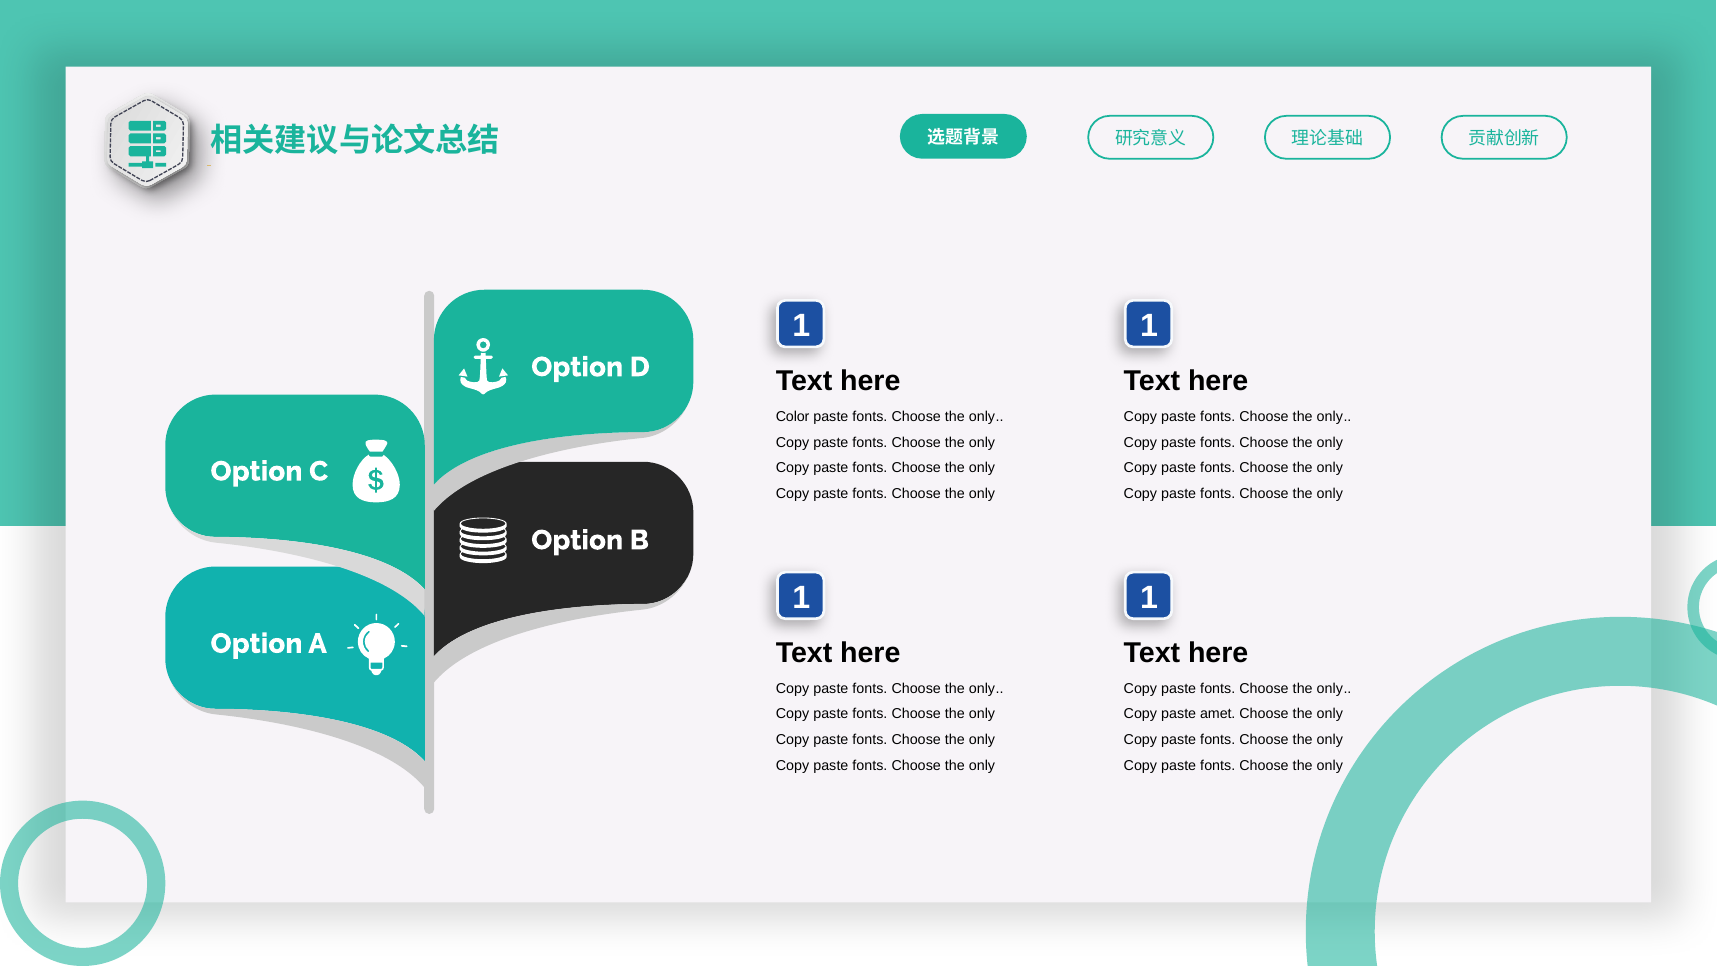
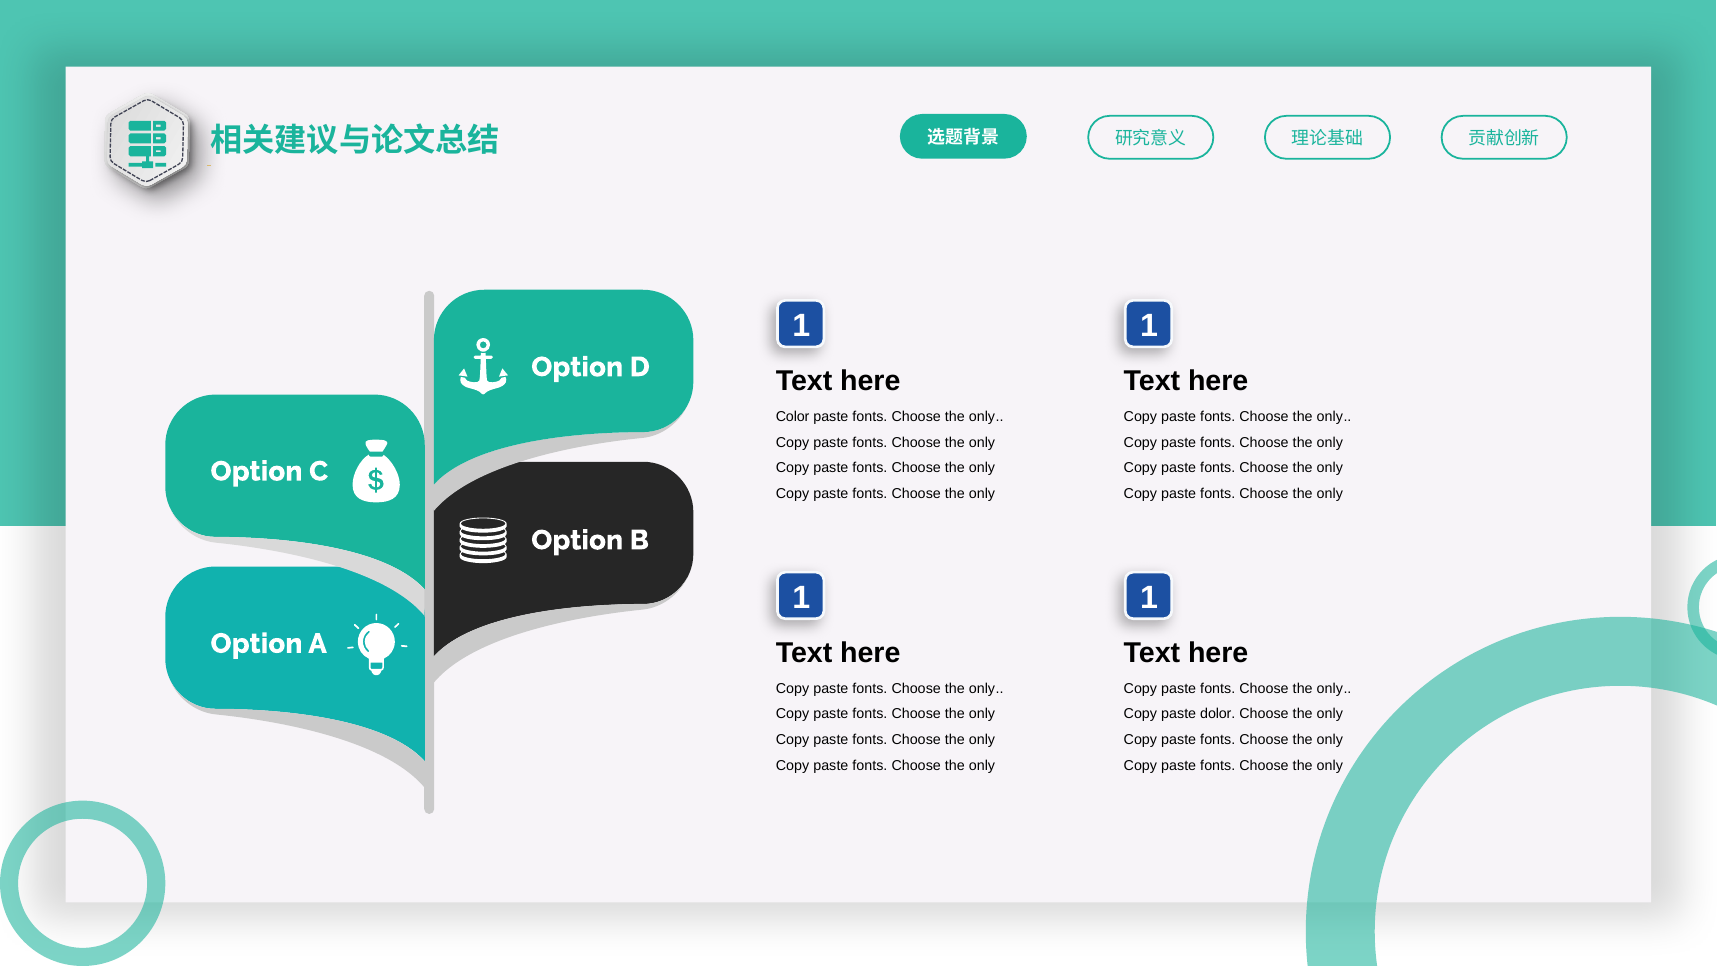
amet: amet -> dolor (1218, 714)
